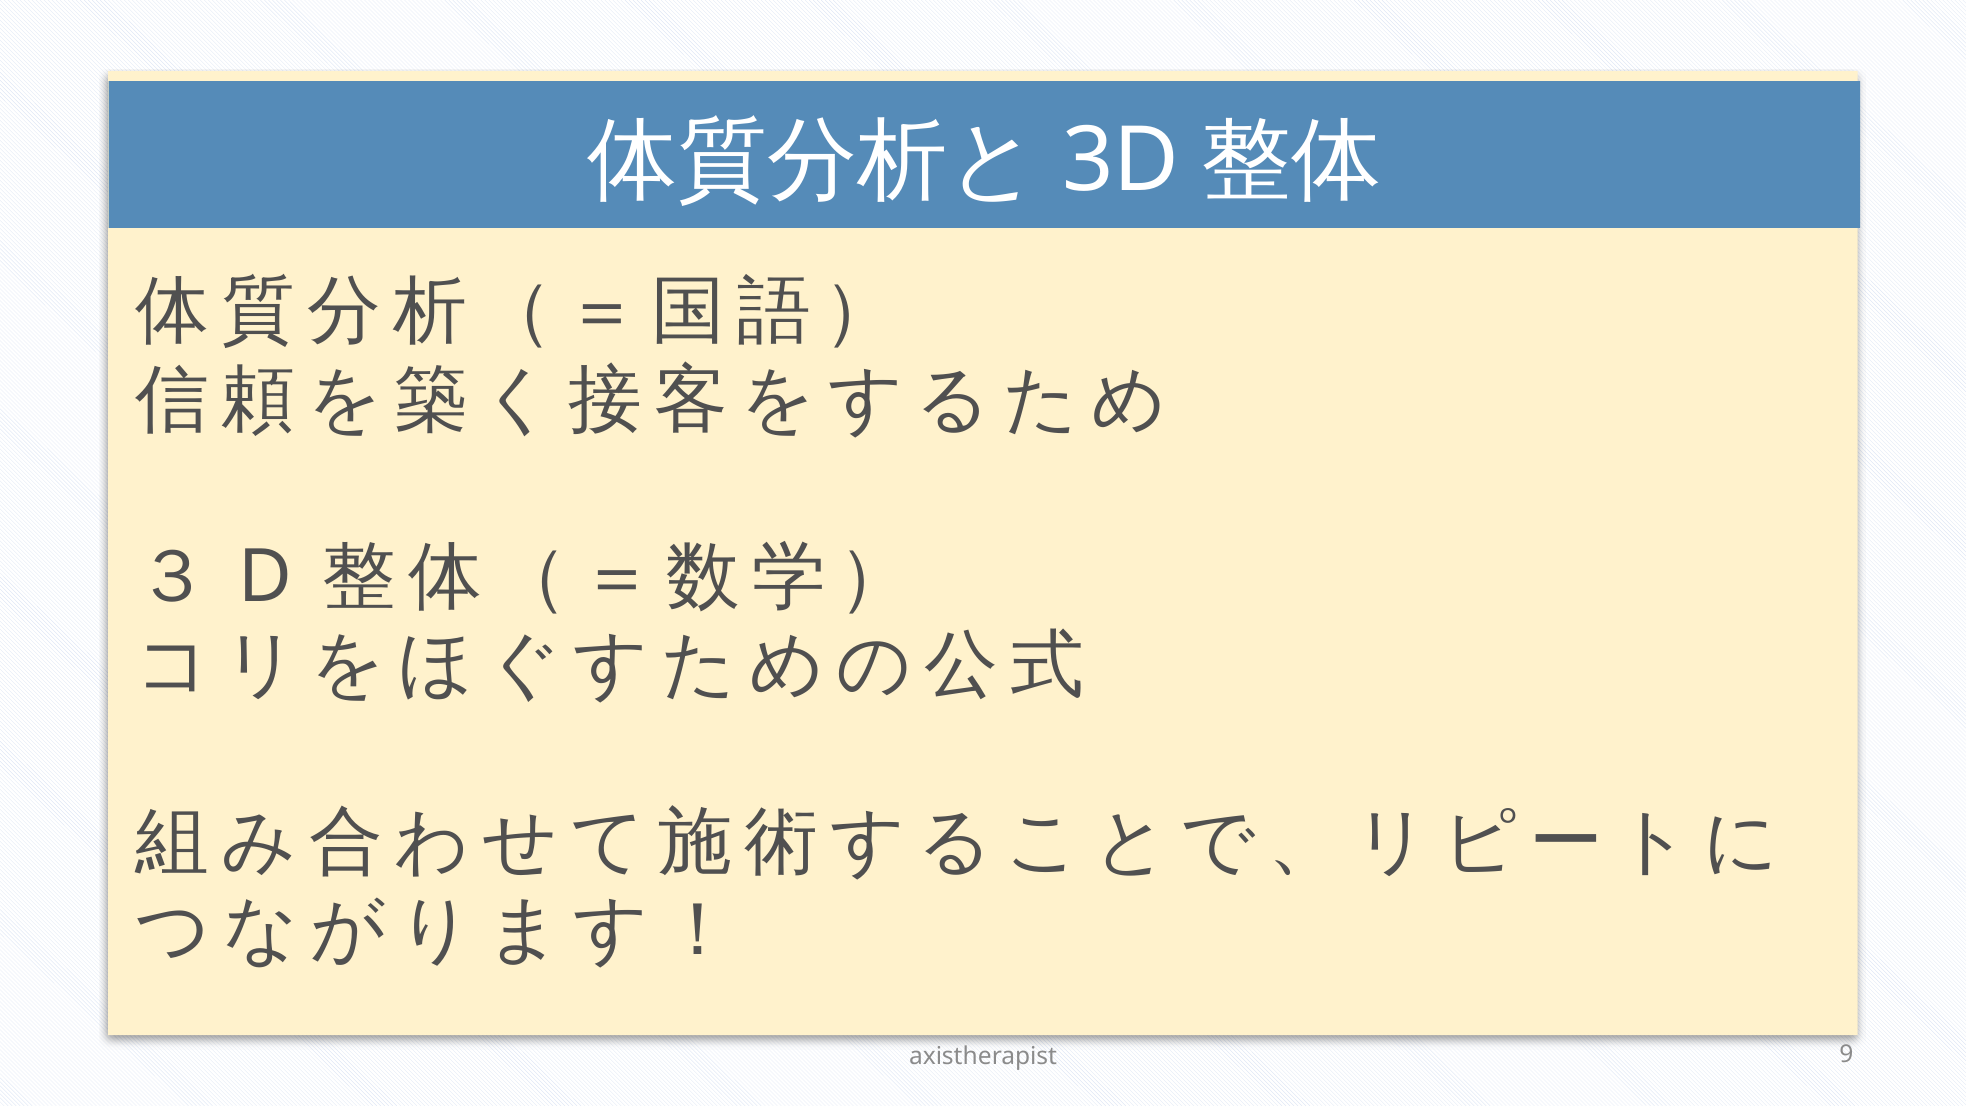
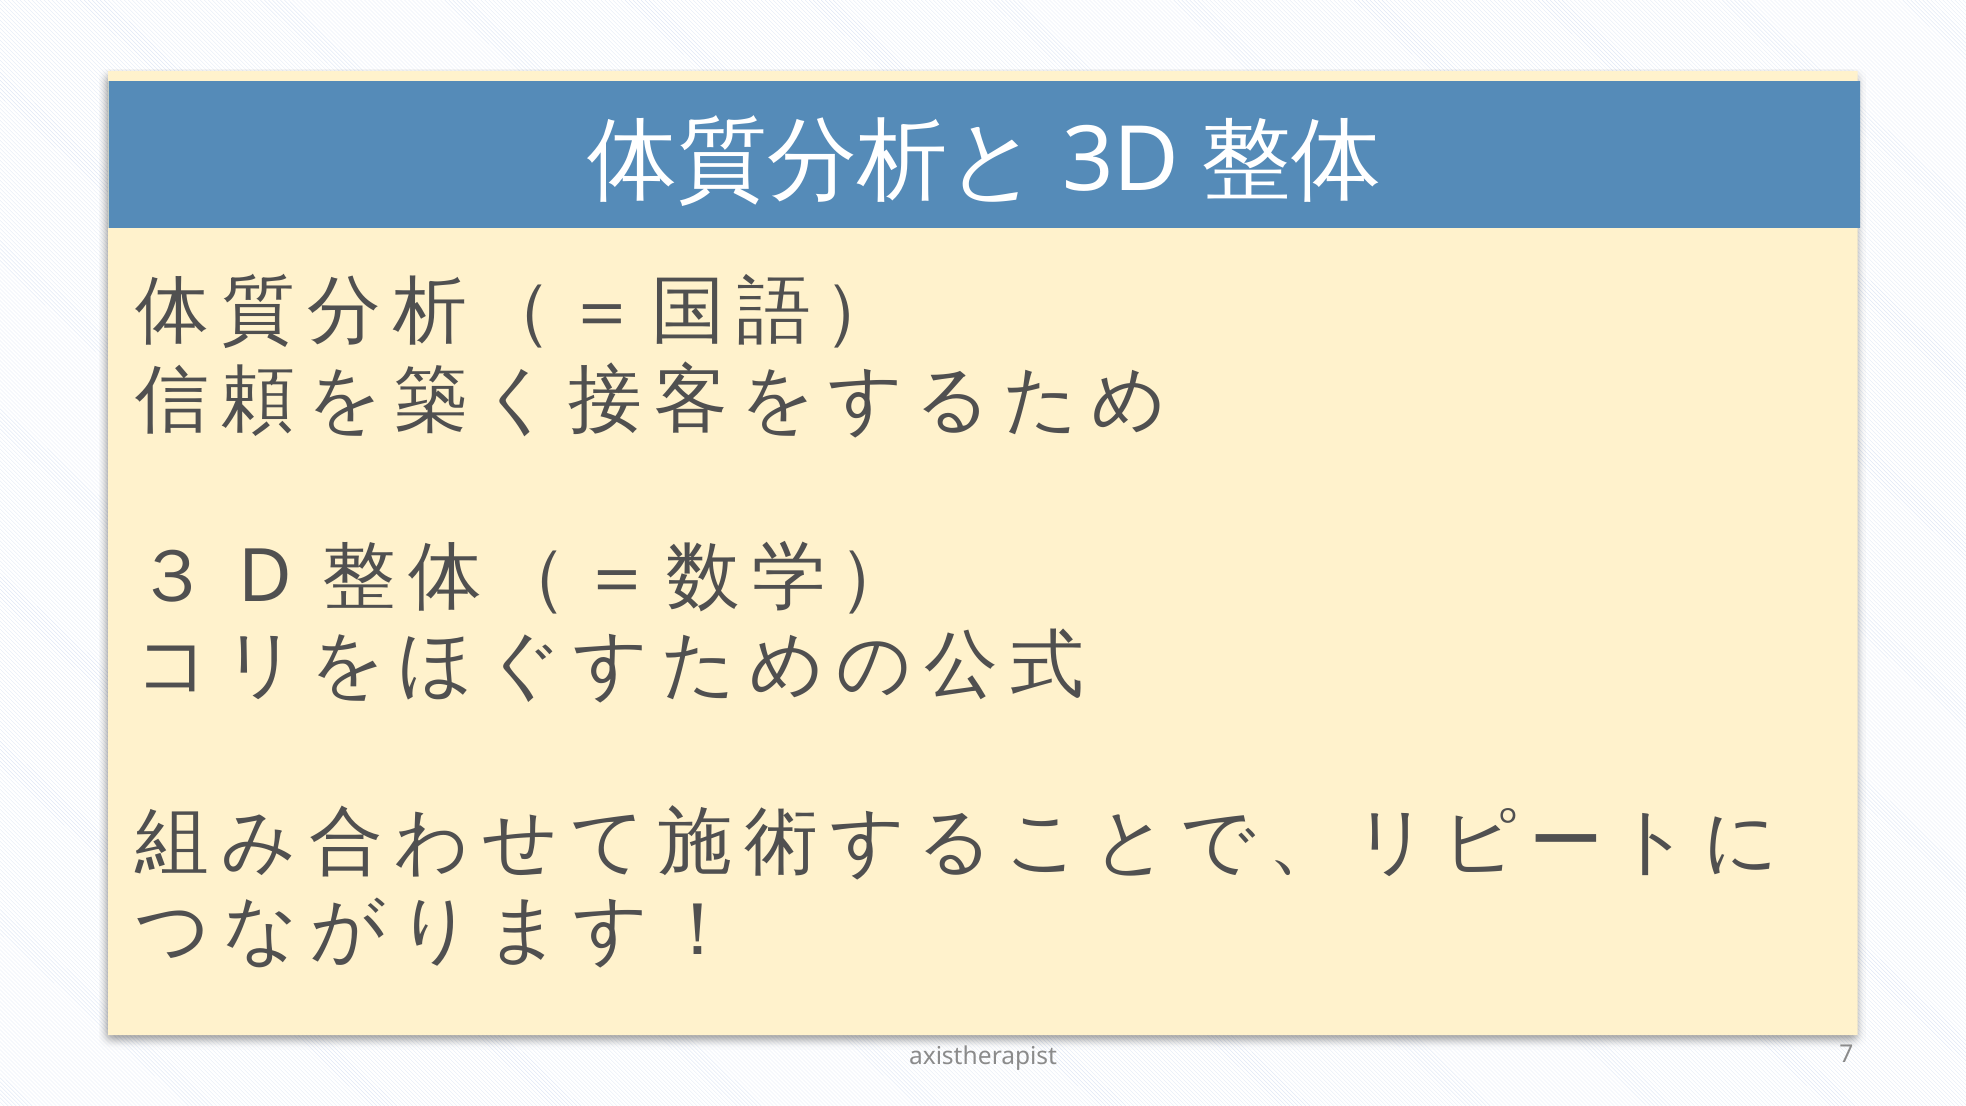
9: 9 -> 7 (1846, 1054)
